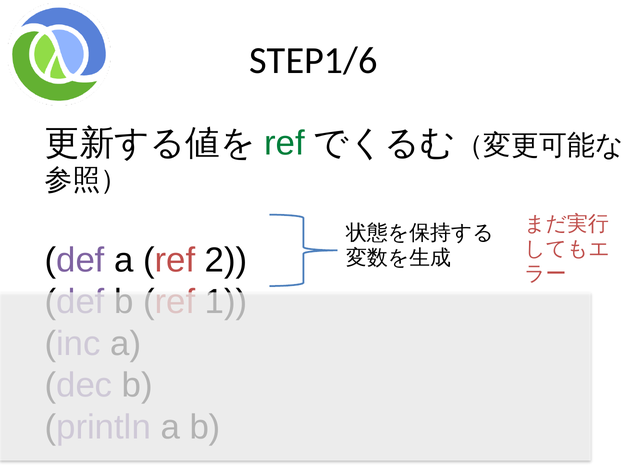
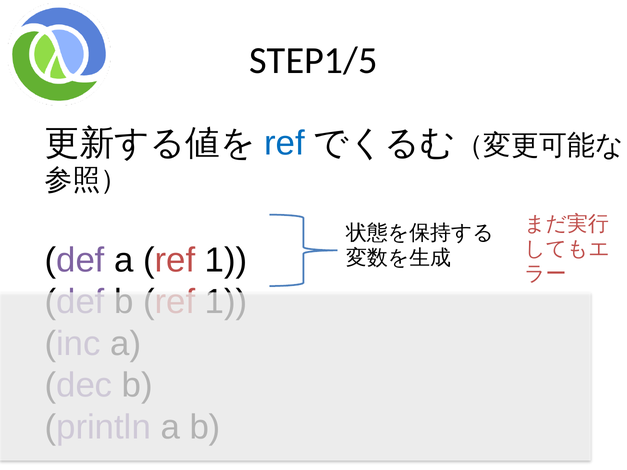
STEP1/6: STEP1/6 -> STEP1/5 (313, 61)
ref colour: green -> blue (285, 143)
a ref 2: 2 -> 1 (226, 260)
